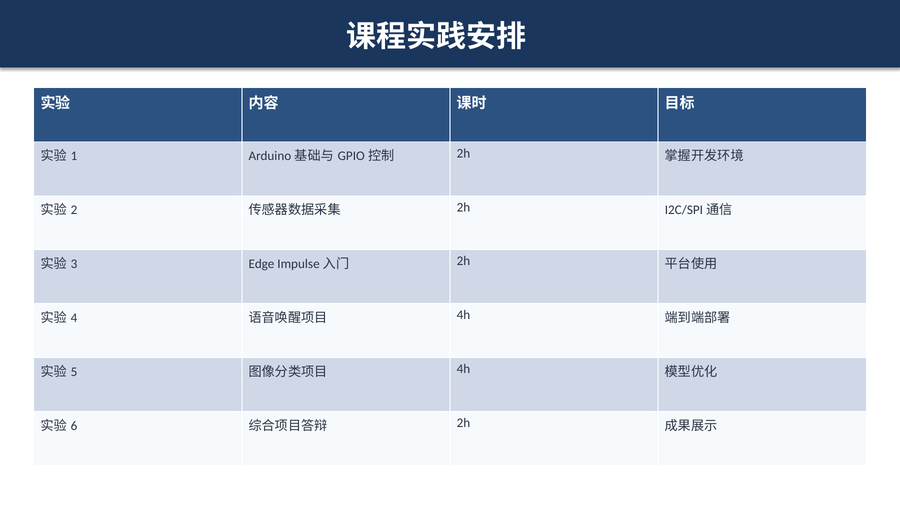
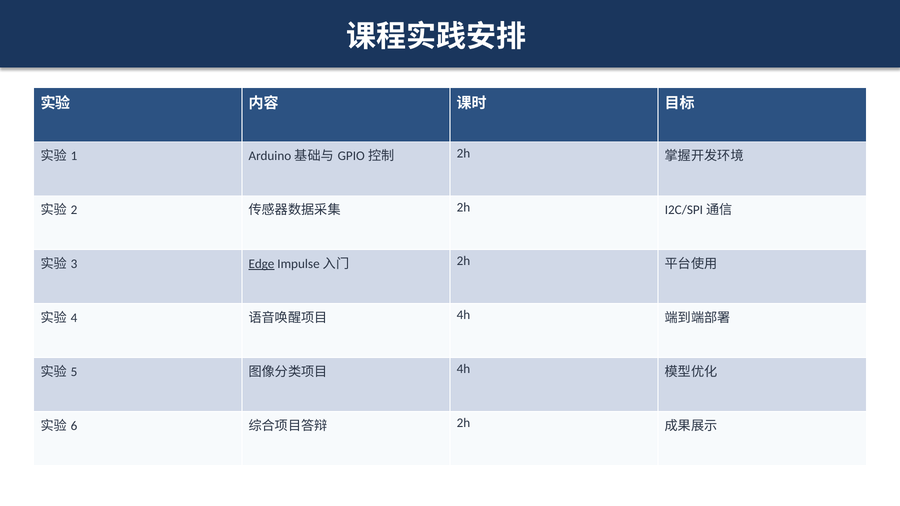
Edge underline: none -> present (261, 264)
